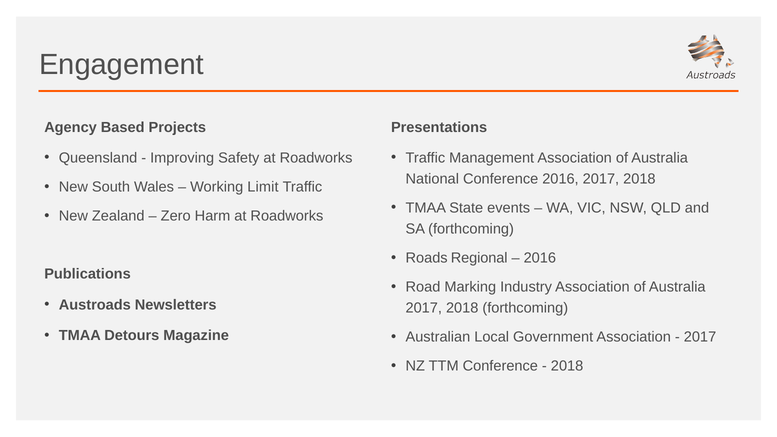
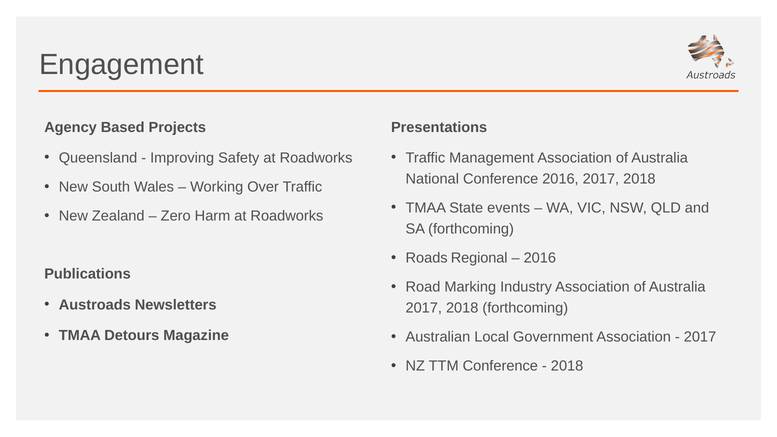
Limit: Limit -> Over (263, 187)
